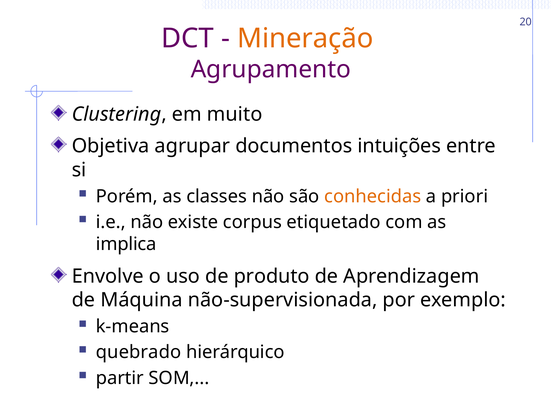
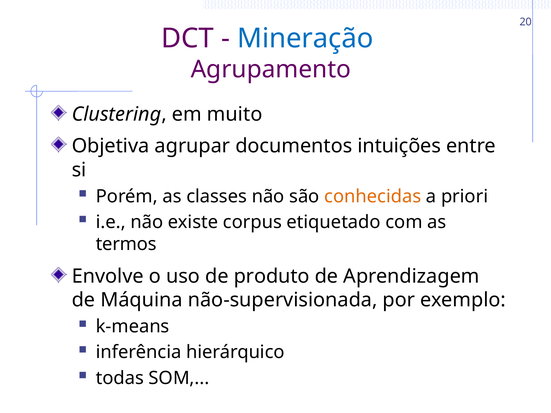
Mineração colour: orange -> blue (305, 38)
implica: implica -> termos (126, 244)
quebrado: quebrado -> inferência (139, 352)
partir: partir -> todas (120, 378)
